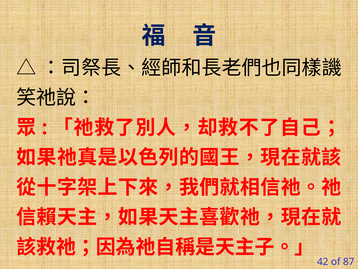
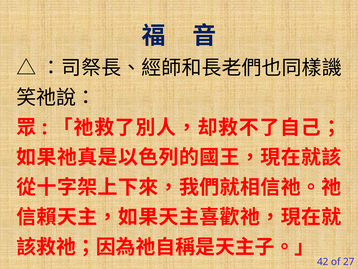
87: 87 -> 27 (349, 261)
